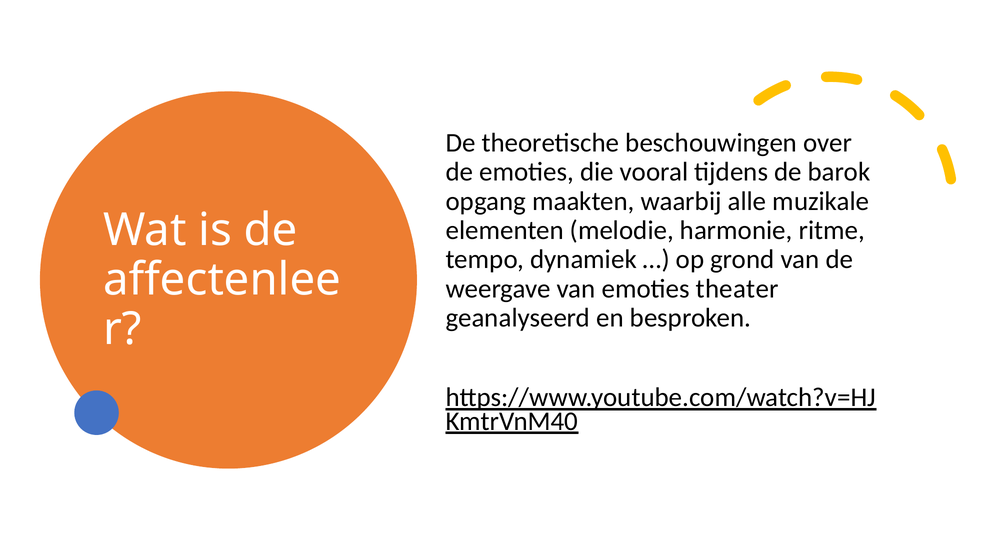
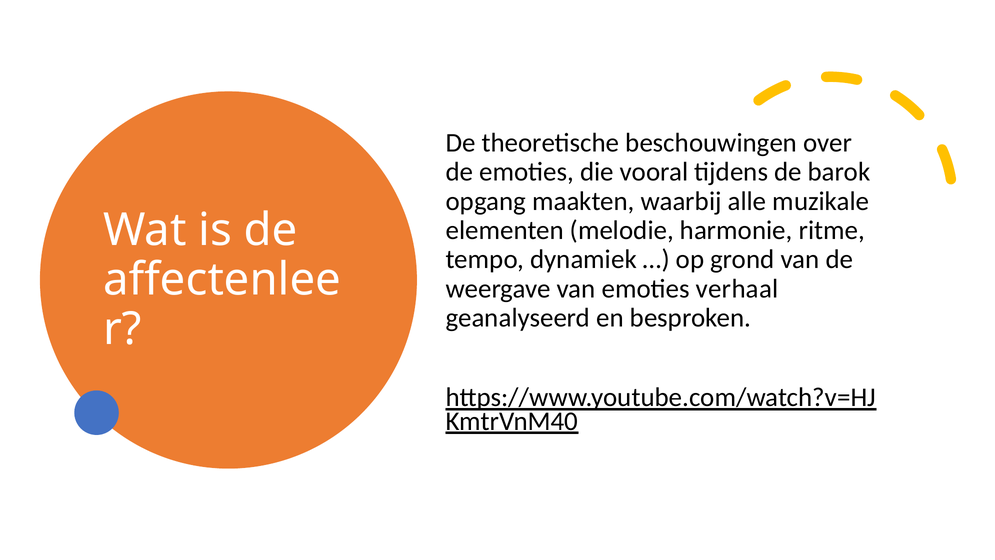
theater: theater -> verhaal (737, 289)
